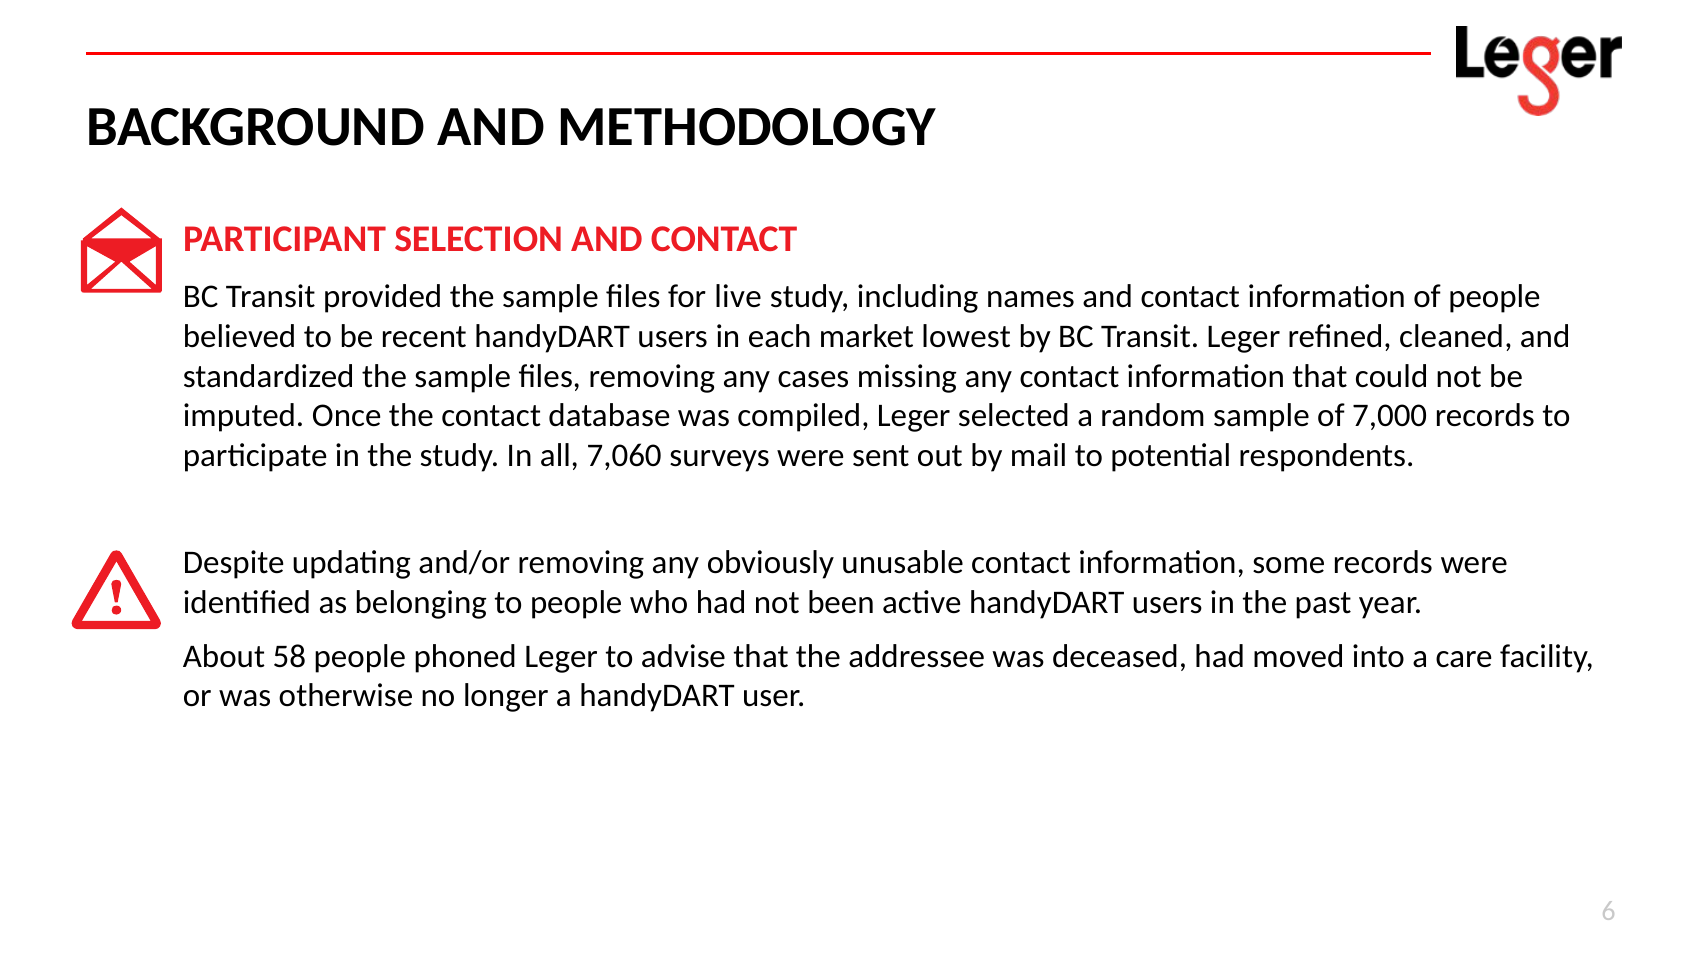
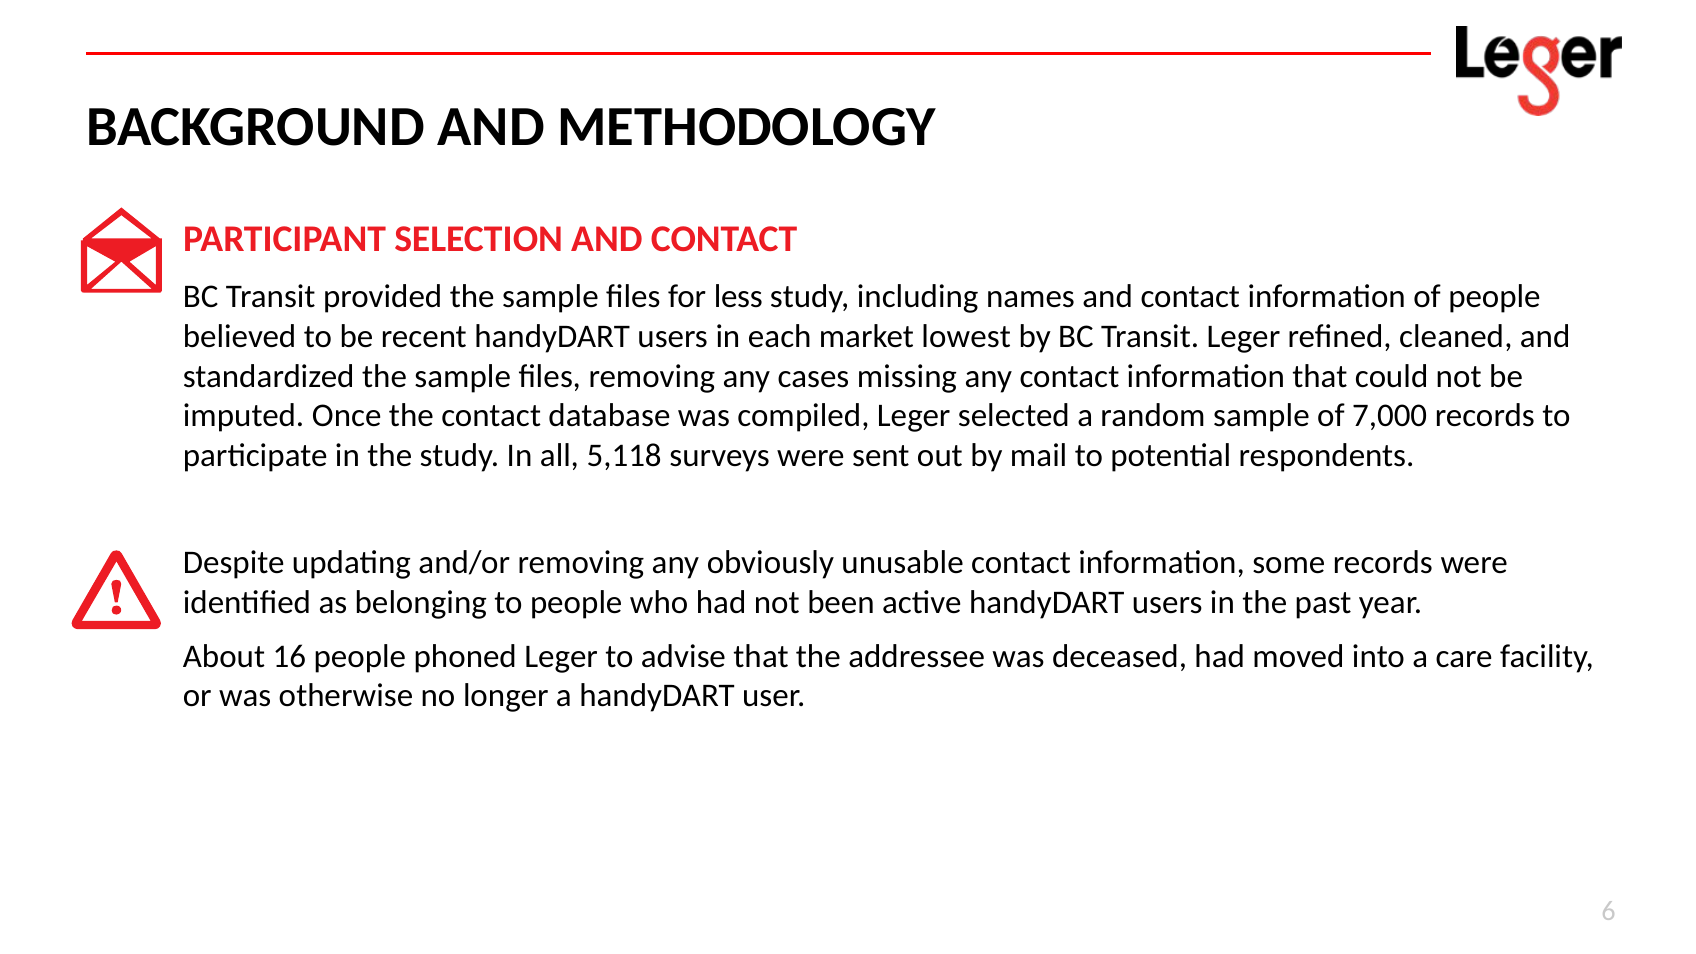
live: live -> less (738, 297)
7,060: 7,060 -> 5,118 (624, 455)
58: 58 -> 16 (289, 656)
